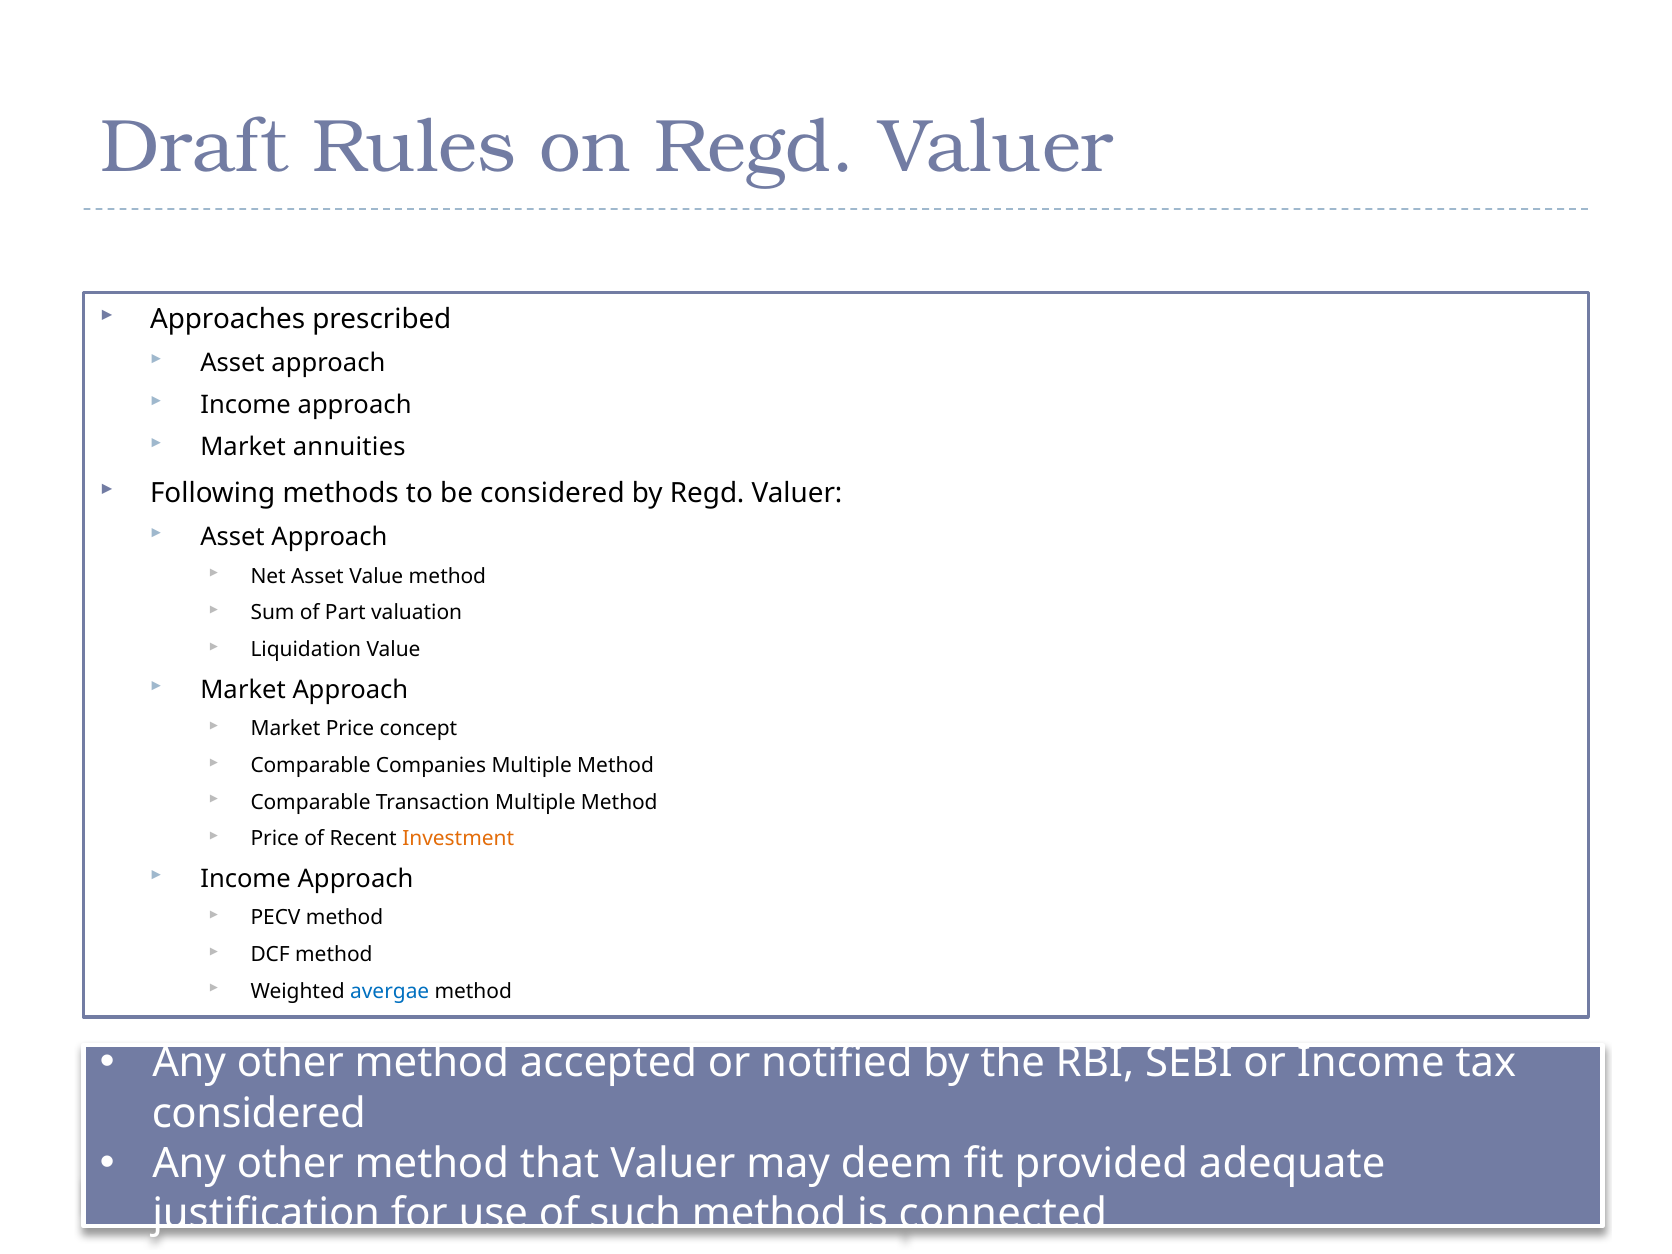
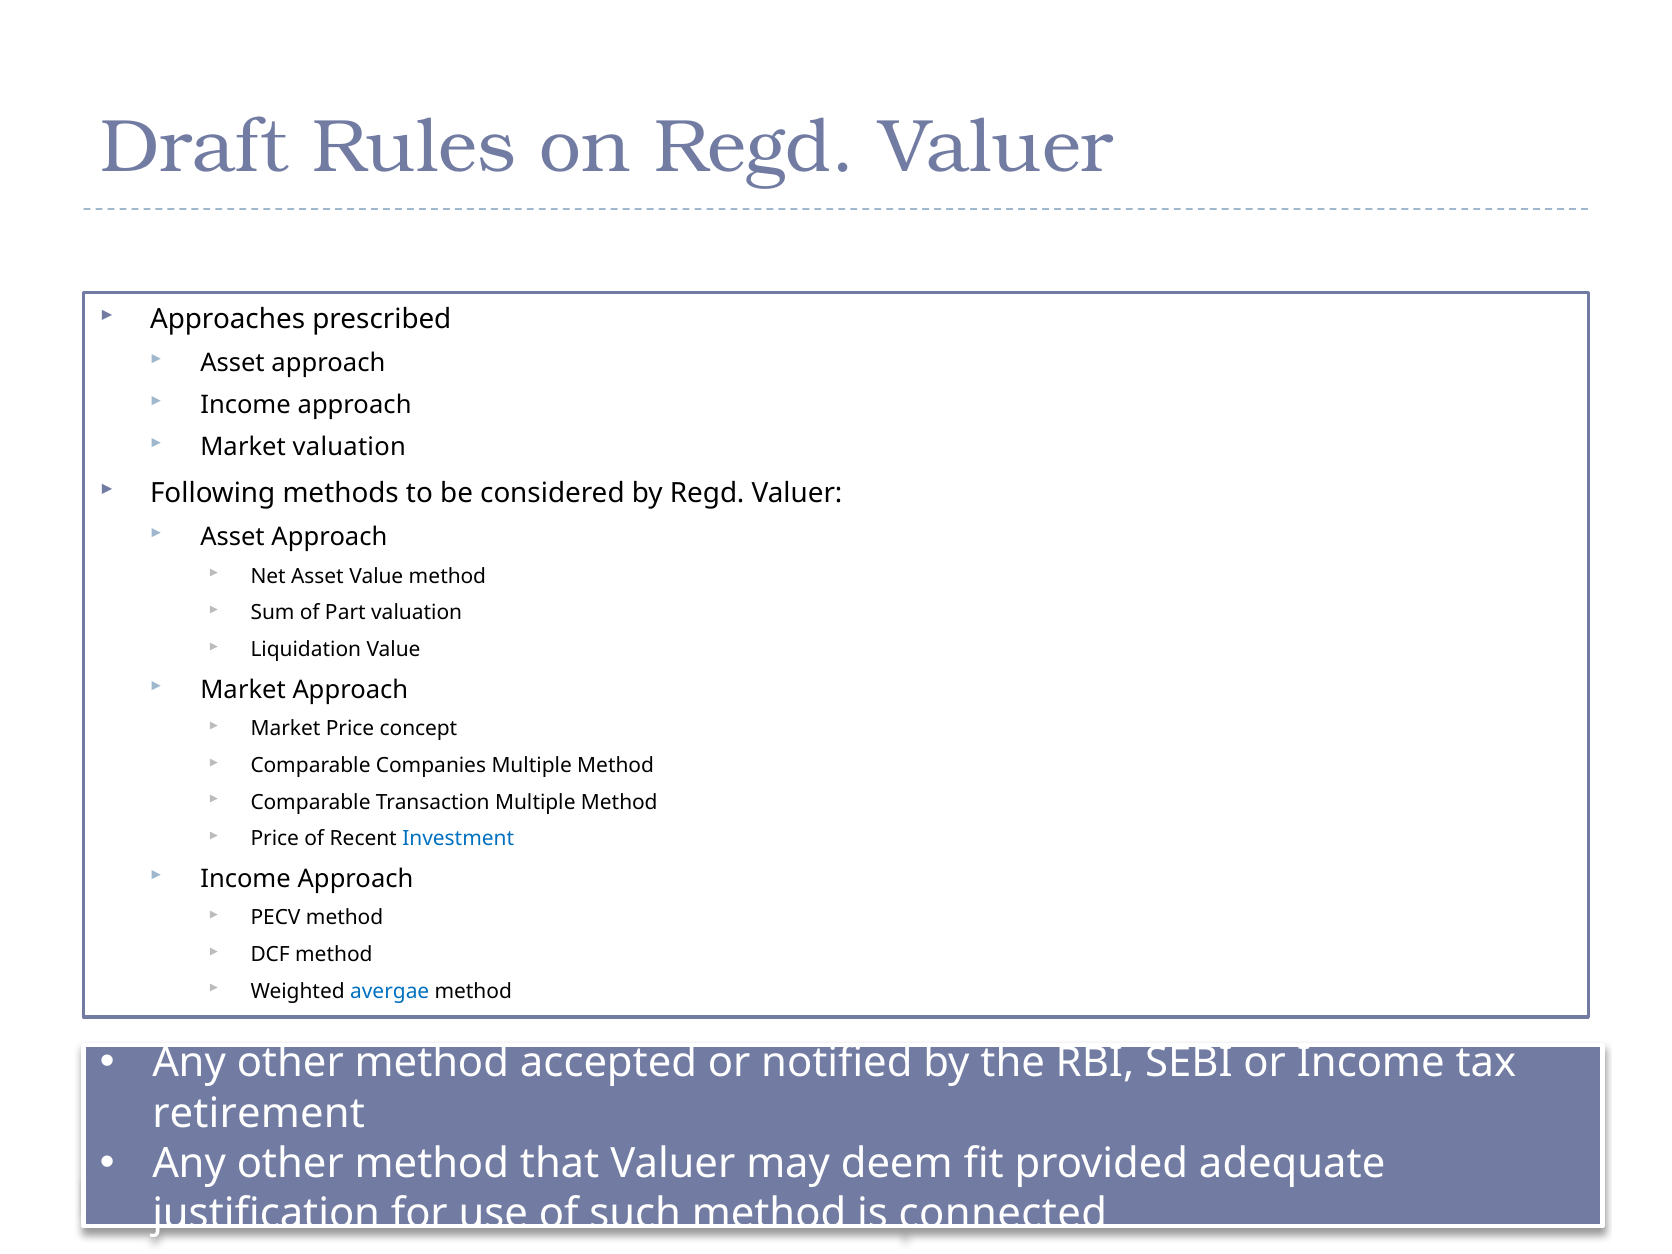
Market annuities: annuities -> valuation (349, 447)
Investment colour: orange -> blue (458, 839)
considered: considered -> retirement (259, 1113)
